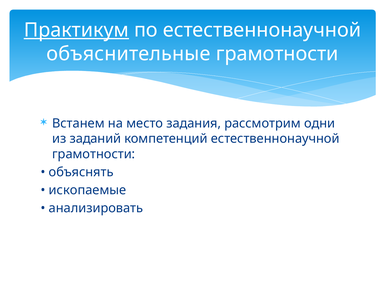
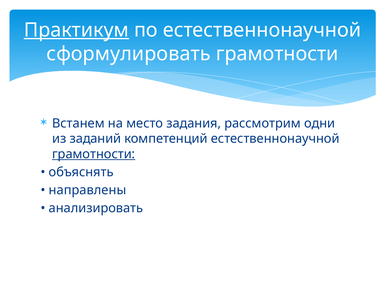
объяснительные: объяснительные -> сформулировать (129, 54)
грамотности underline: none -> present (94, 154)
ископаемые: ископаемые -> направлены (87, 190)
